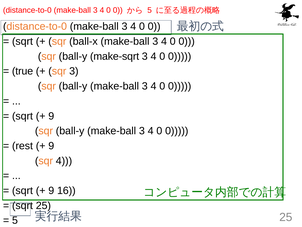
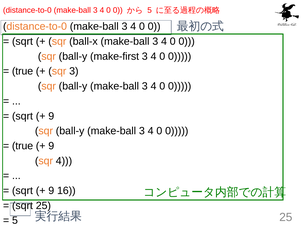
make-sqrt: make-sqrt -> make-first (115, 56)
rest: rest -> true (23, 146)
